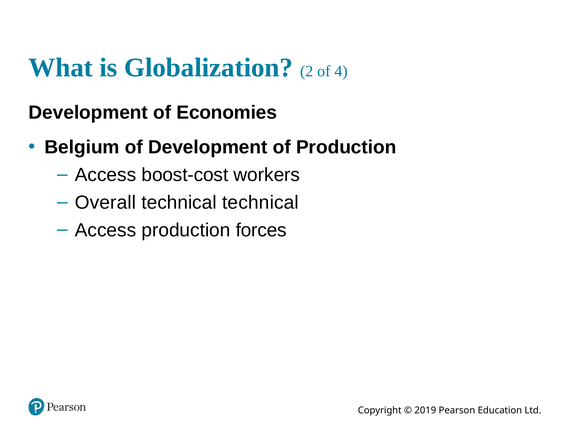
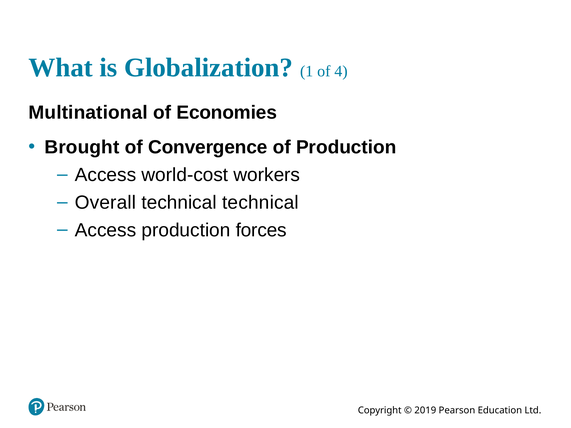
2: 2 -> 1 (307, 71)
Development: Development -> Multinational (88, 113)
Belgium: Belgium -> Brought (82, 147)
of Development: Development -> Convergence (208, 147)
boost-cost: boost-cost -> world-cost (185, 175)
